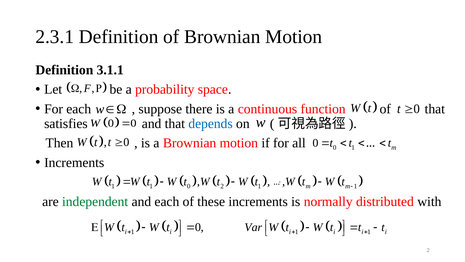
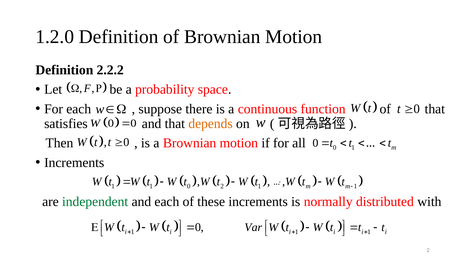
2.3.1: 2.3.1 -> 1.2.0 (55, 37)
3.1.1: 3.1.1 -> 2.2.2 (110, 70)
depends colour: blue -> orange (211, 123)
